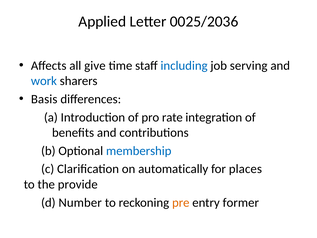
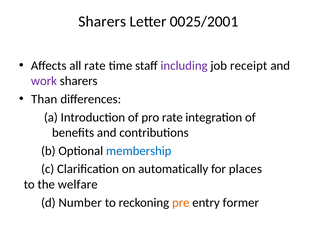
Applied: Applied -> Sharers (102, 21)
0025/2036: 0025/2036 -> 0025/2001 (204, 21)
all give: give -> rate (95, 66)
including colour: blue -> purple (184, 66)
serving: serving -> receipt (249, 66)
work colour: blue -> purple (44, 81)
Basis: Basis -> Than (44, 99)
provide: provide -> welfare (78, 184)
